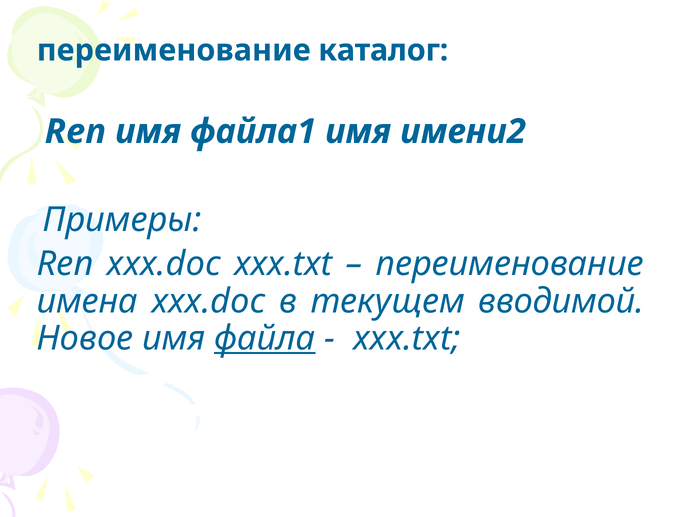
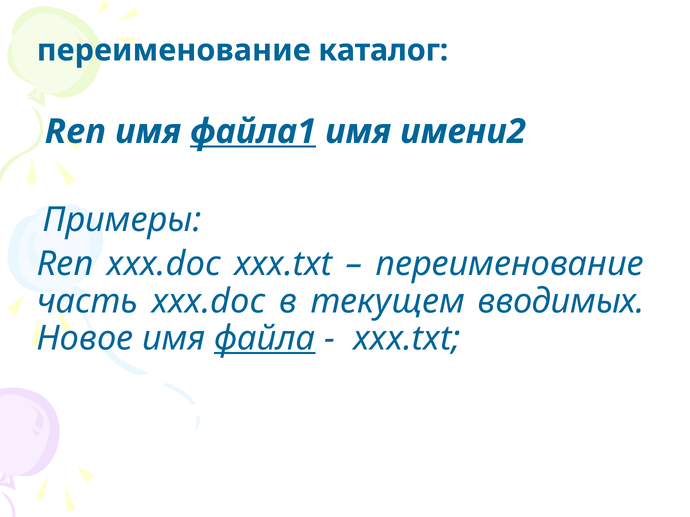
файла1 underline: none -> present (253, 132)
имена: имена -> часть (87, 301)
вводимой: вводимой -> вводимых (561, 301)
